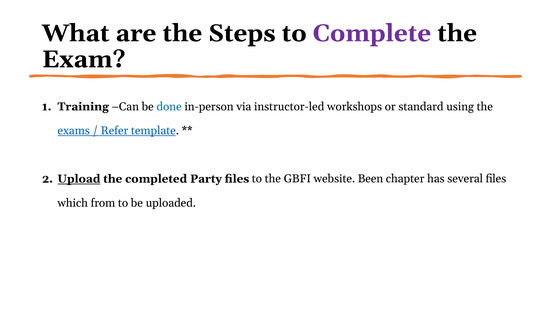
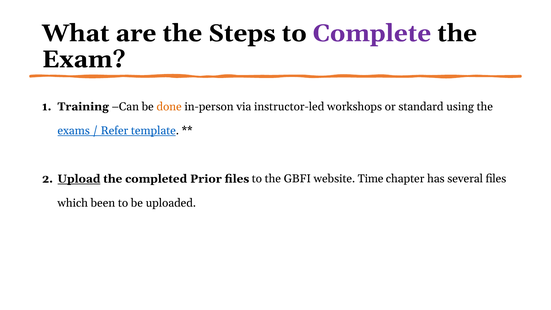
done colour: blue -> orange (169, 107)
Party: Party -> Prior (206, 179)
Been: Been -> Time (371, 179)
from: from -> been (103, 203)
